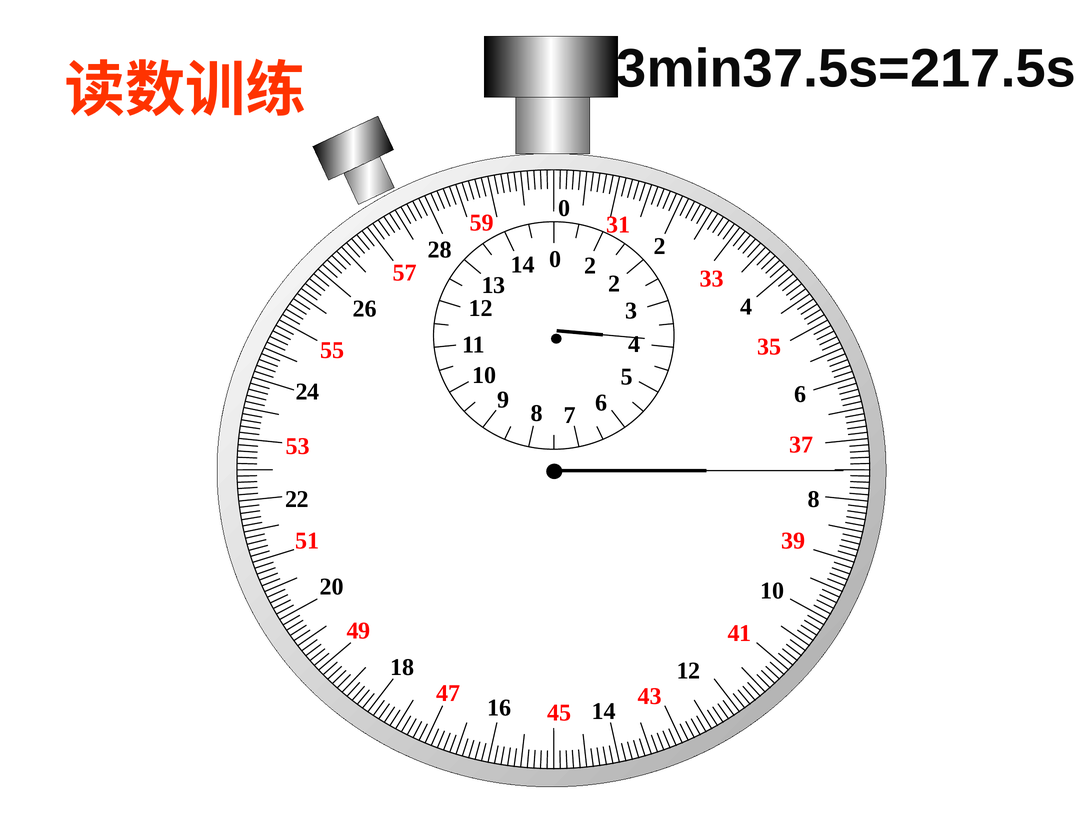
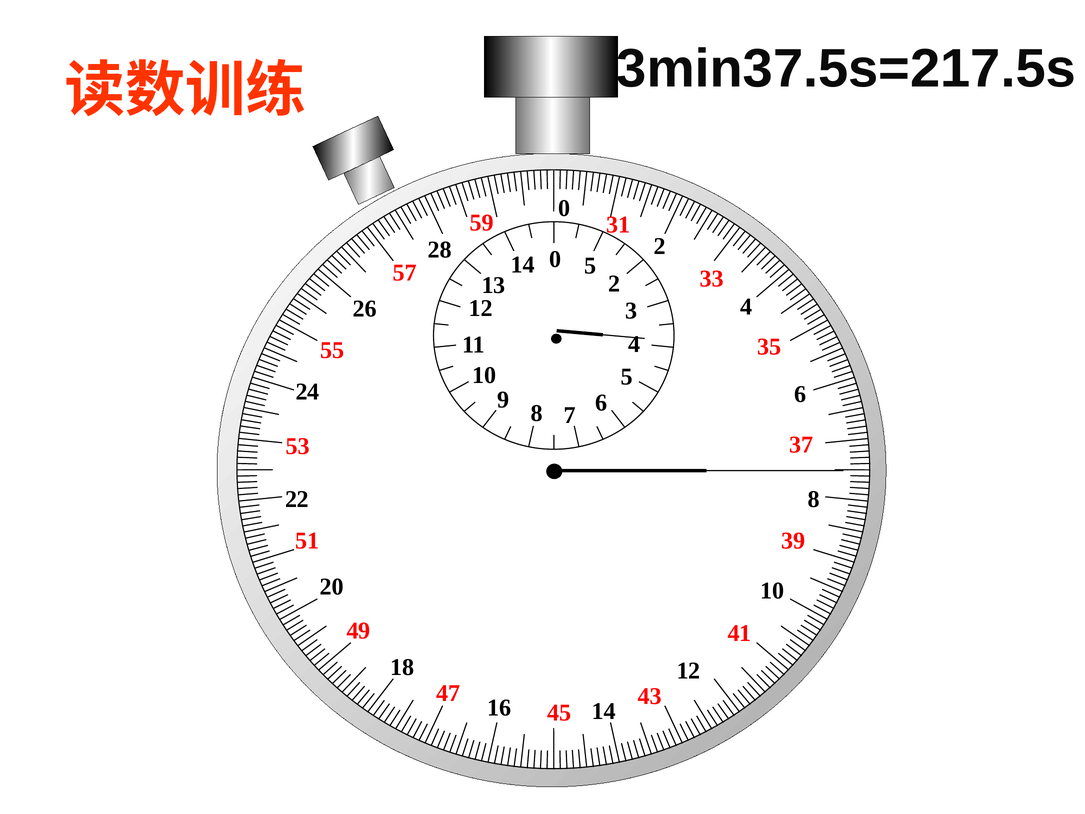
0 2: 2 -> 5 (590, 266)
